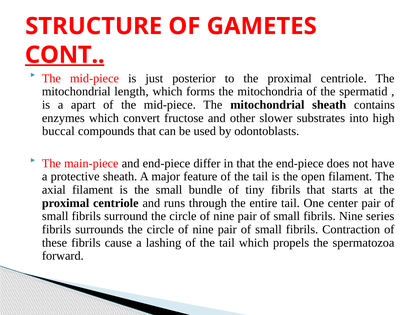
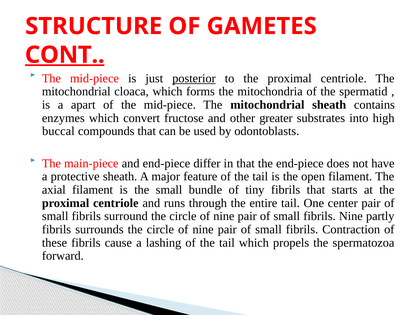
posterior underline: none -> present (194, 78)
length: length -> cloaca (132, 92)
slower: slower -> greater (276, 118)
series: series -> partly (380, 216)
